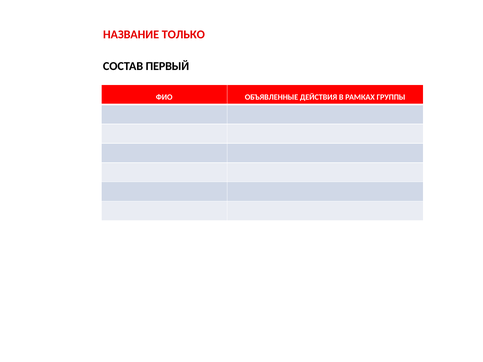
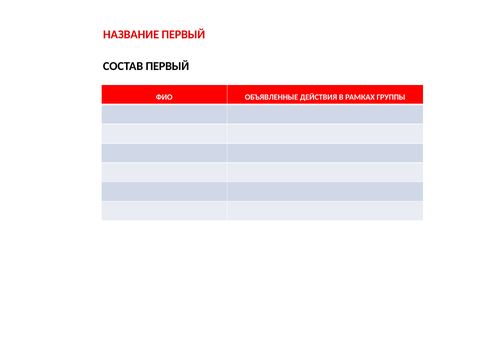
НАЗВАНИЕ ТОЛЬКО: ТОЛЬКО -> ПЕРВЫЙ (183, 35)
